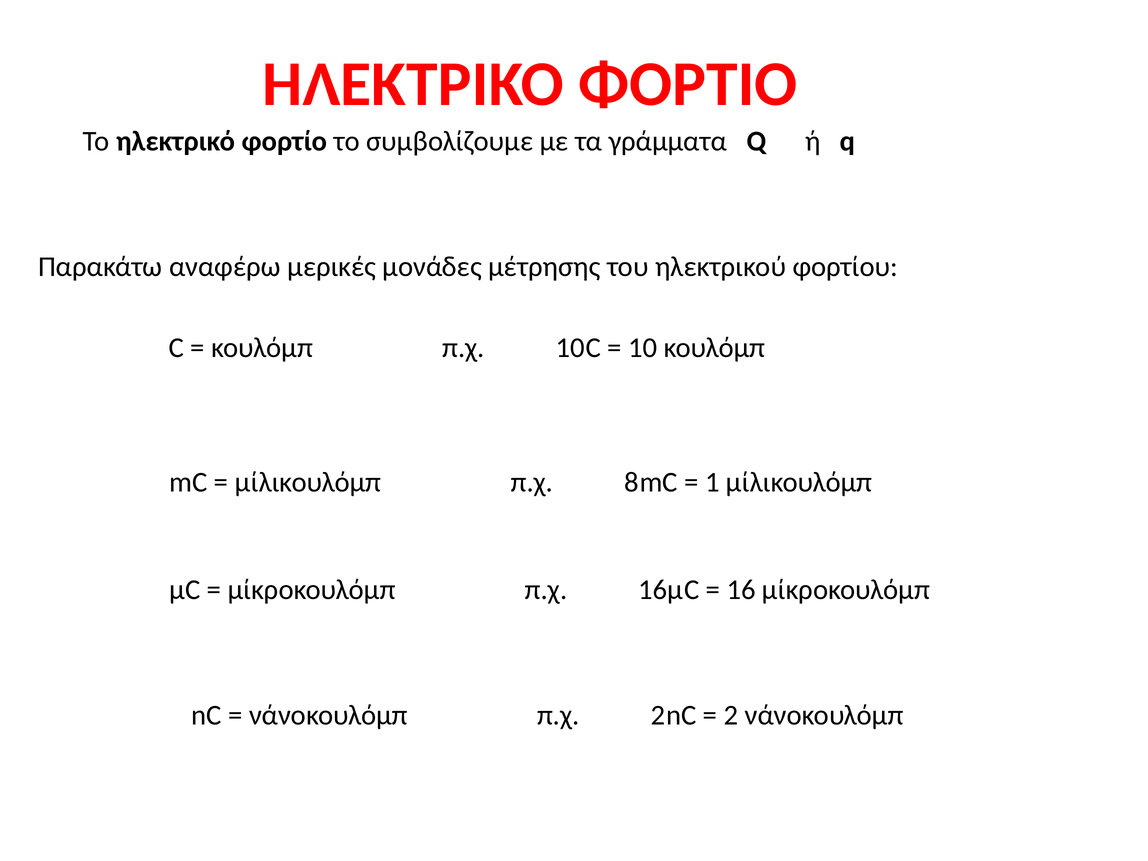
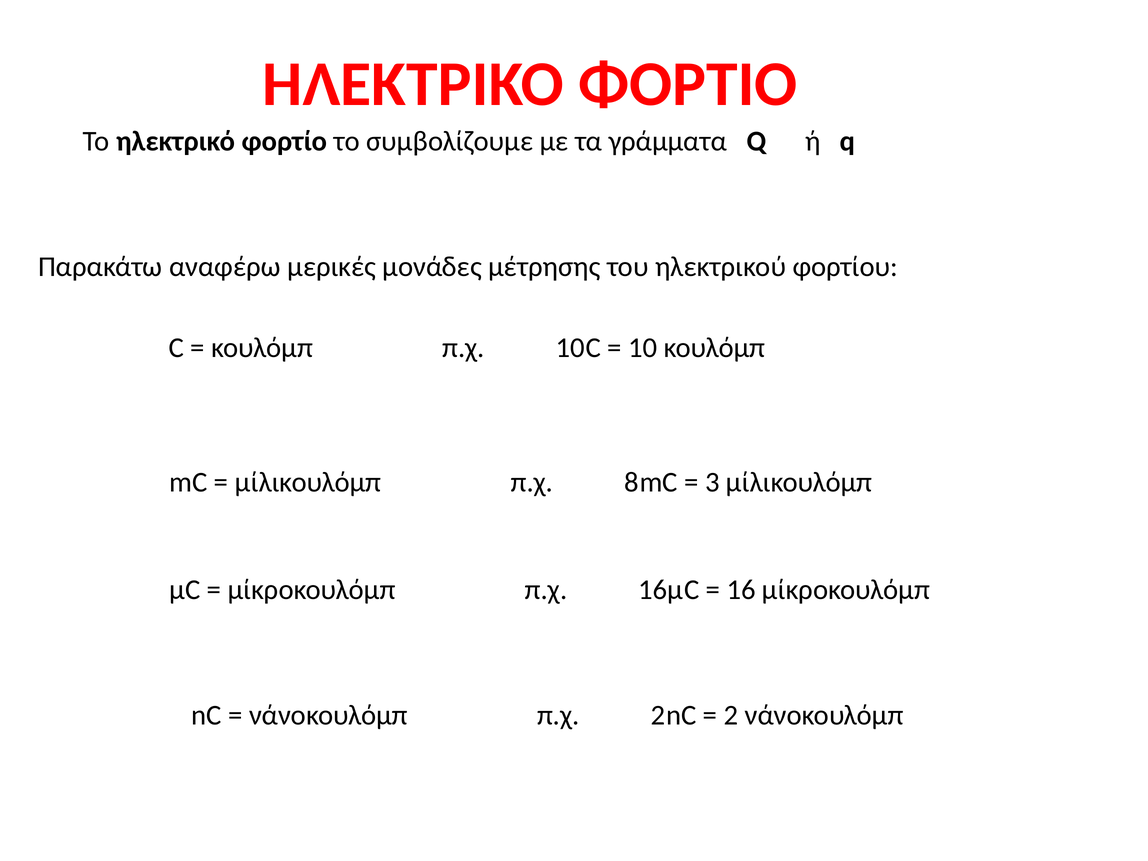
1: 1 -> 3 (712, 482)
